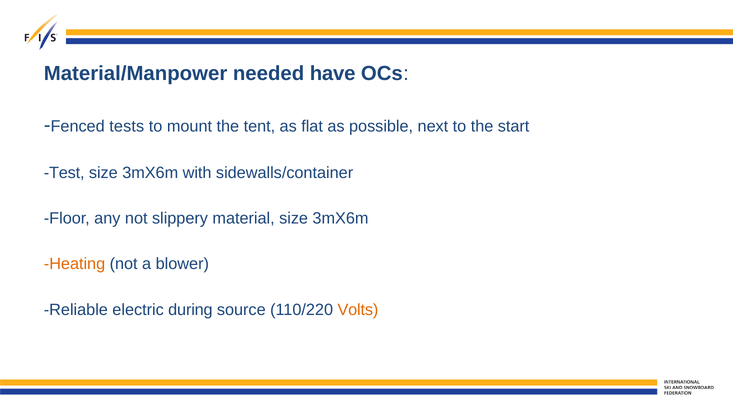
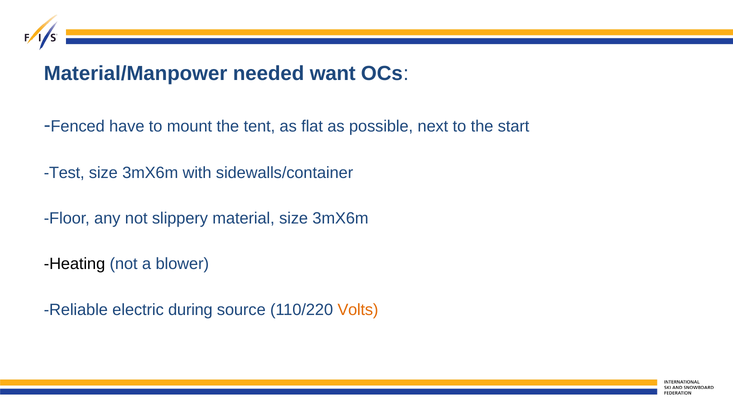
have: have -> want (333, 73)
tests: tests -> have (127, 126)
Heating colour: orange -> black (75, 264)
